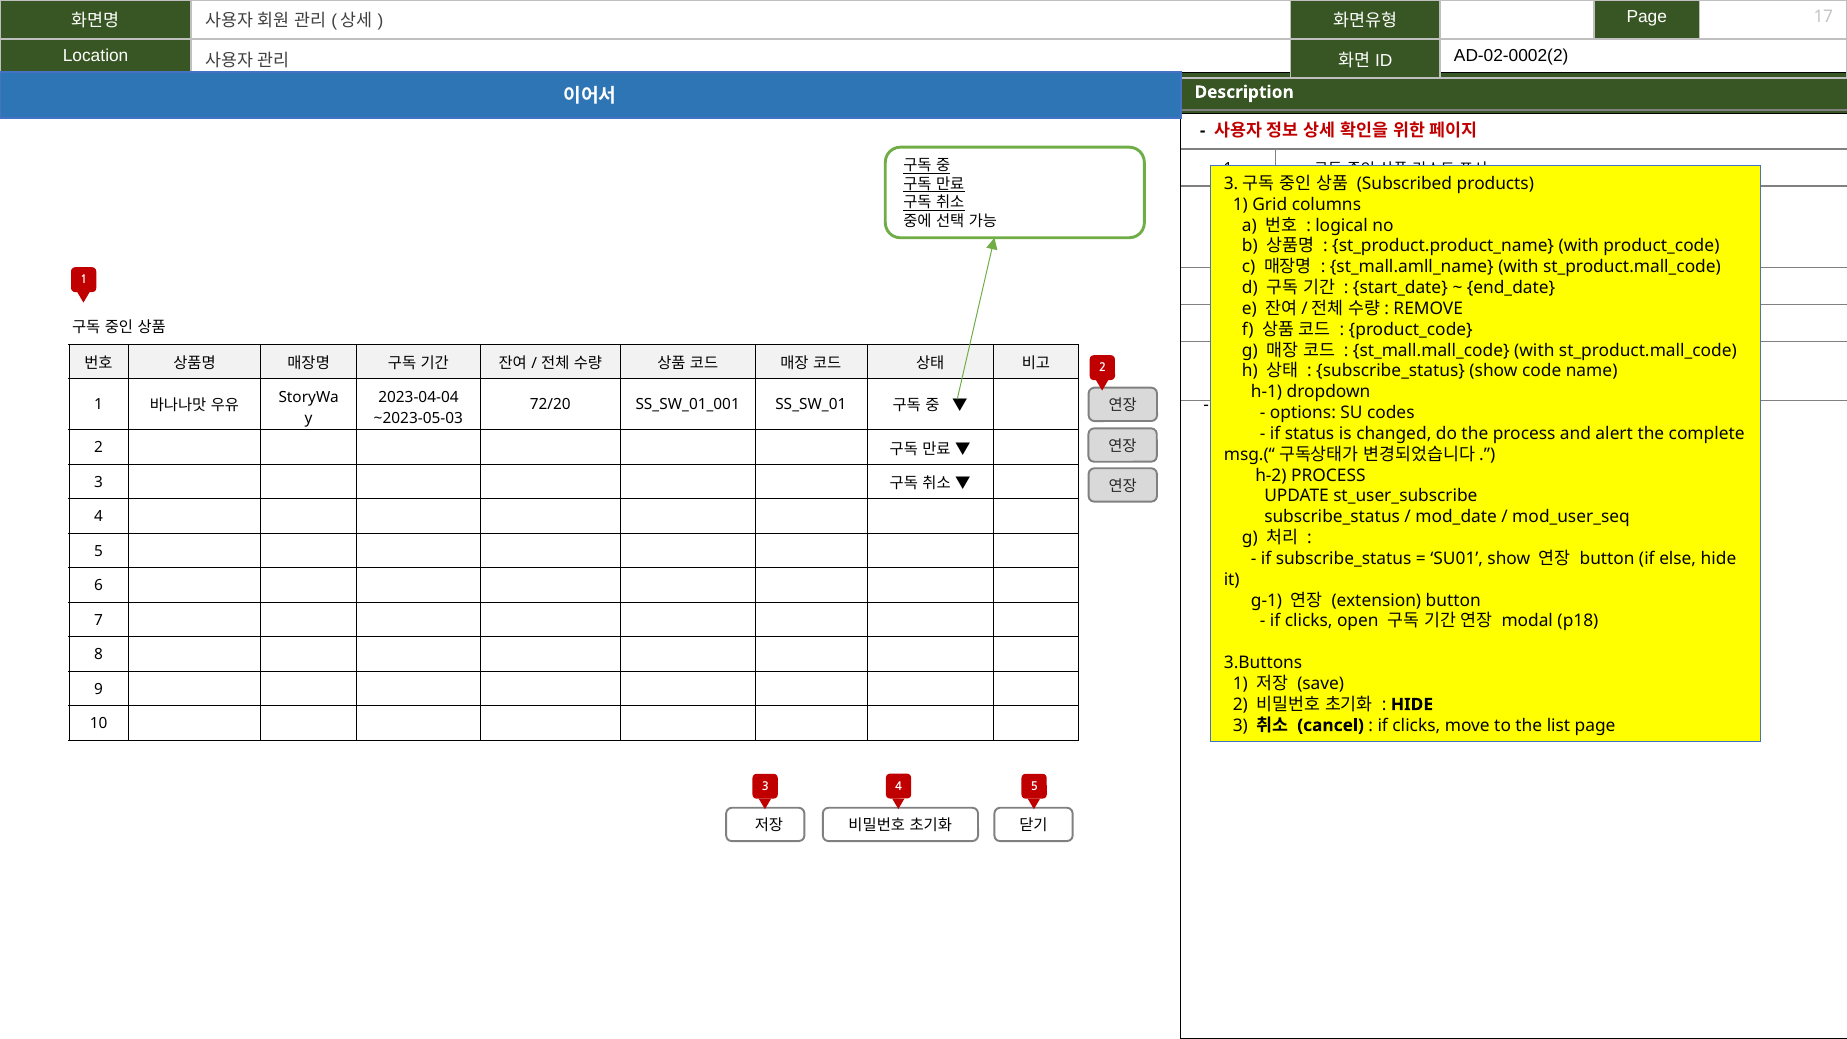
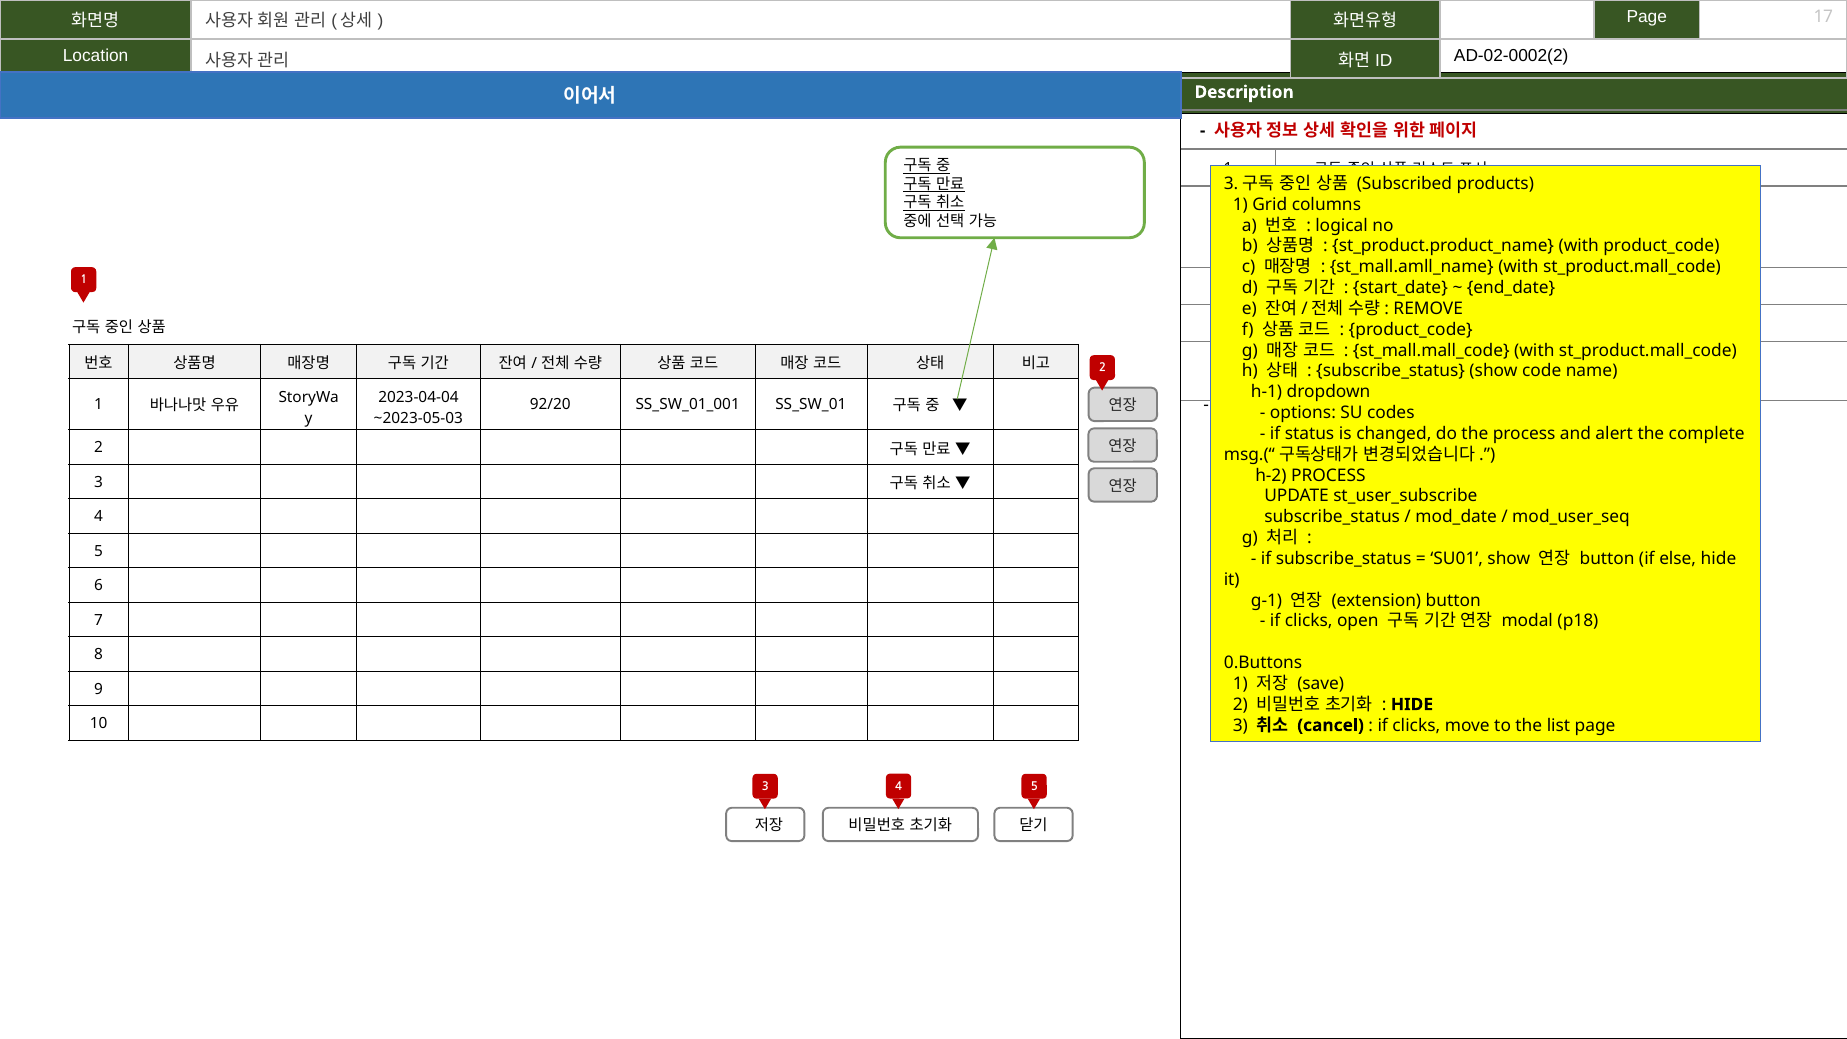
72/20: 72/20 -> 92/20 (550, 405)
3.Buttons: 3.Buttons -> 0.Buttons (1263, 663)
